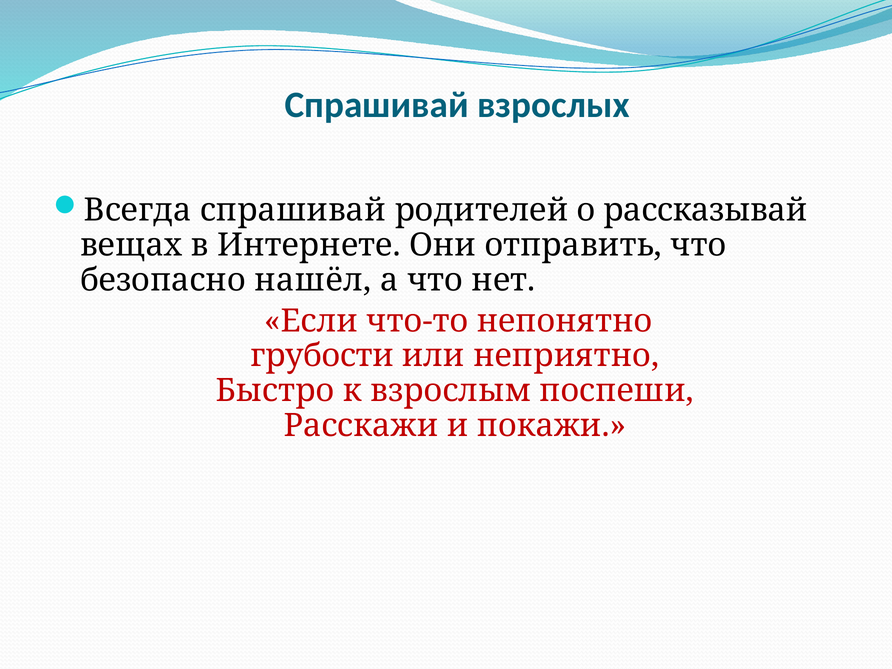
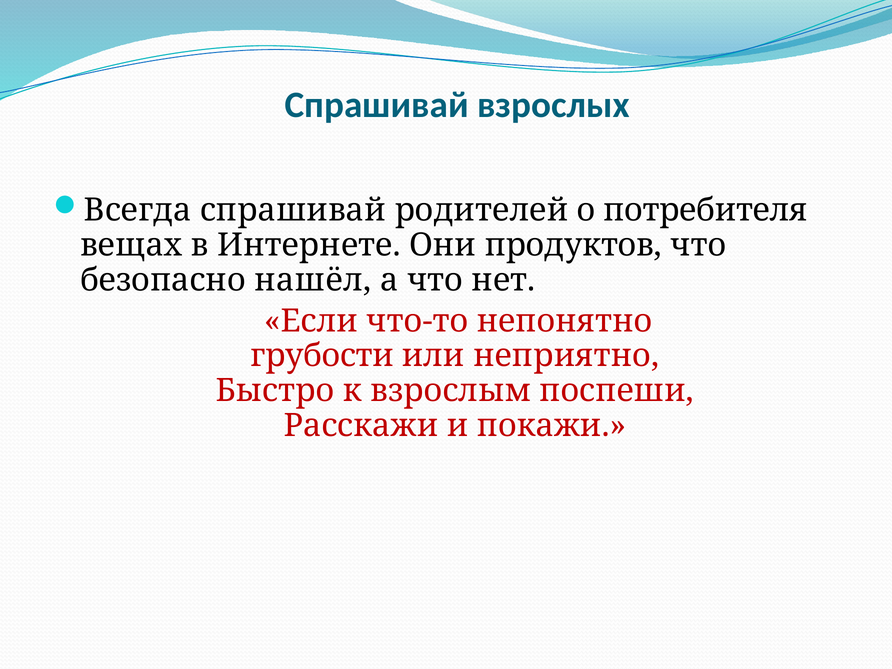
рассказывай: рассказывай -> потребителя (705, 210)
отправить: отправить -> продуктов (573, 245)
